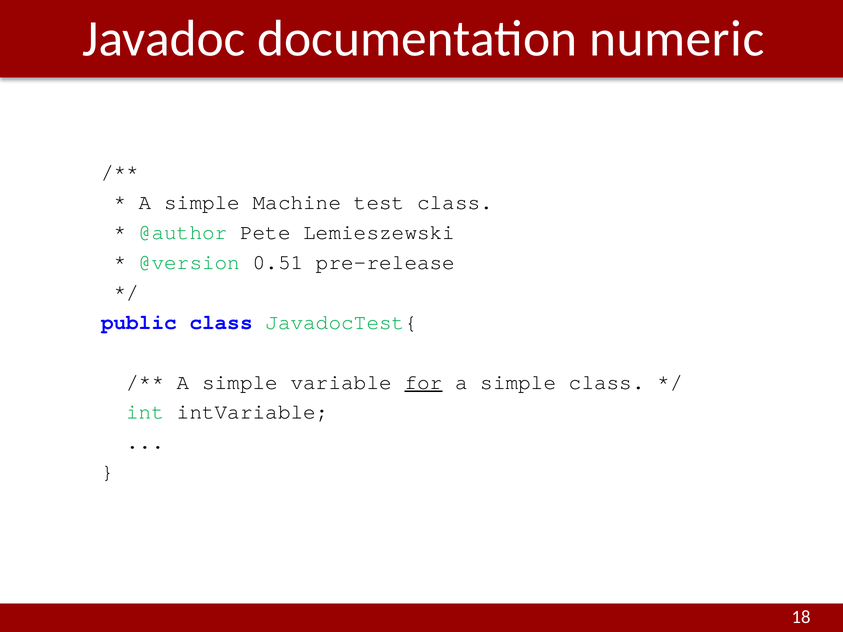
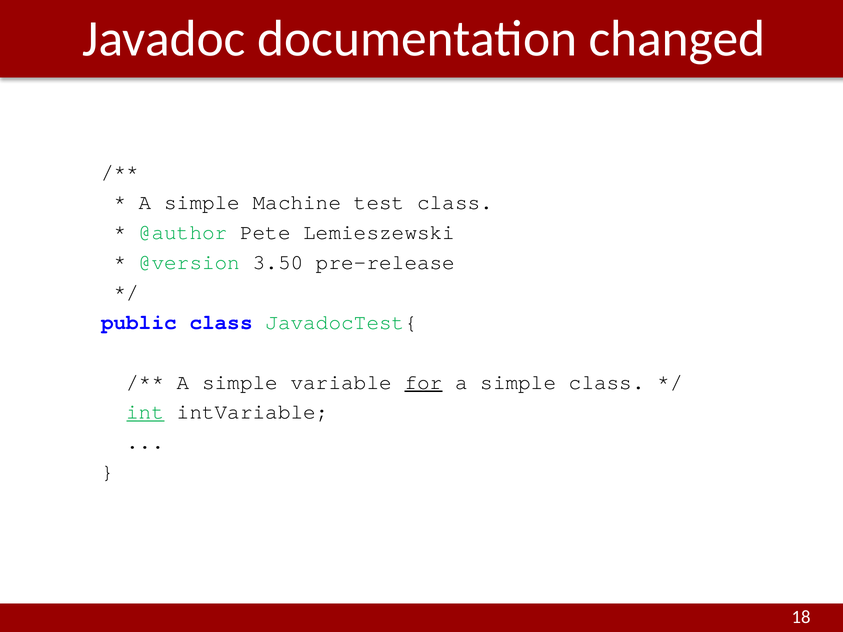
numeric: numeric -> changed (677, 39)
0.51: 0.51 -> 3.50 (278, 262)
int underline: none -> present (145, 412)
